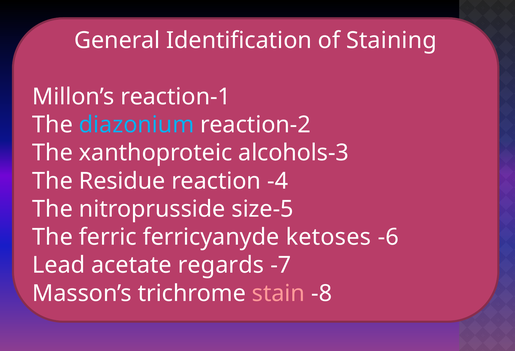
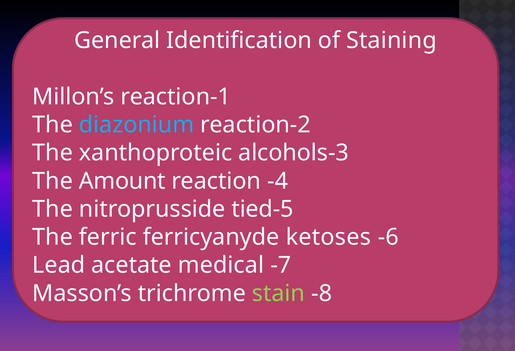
Residue: Residue -> Amount (122, 181)
size: size -> tied (252, 209)
regards: regards -> medical (221, 265)
stain colour: pink -> light green (279, 293)
